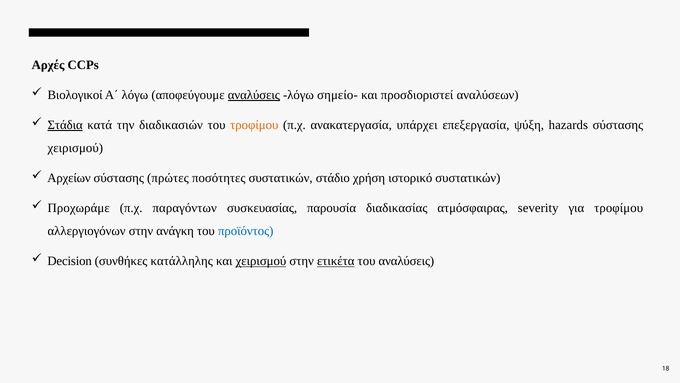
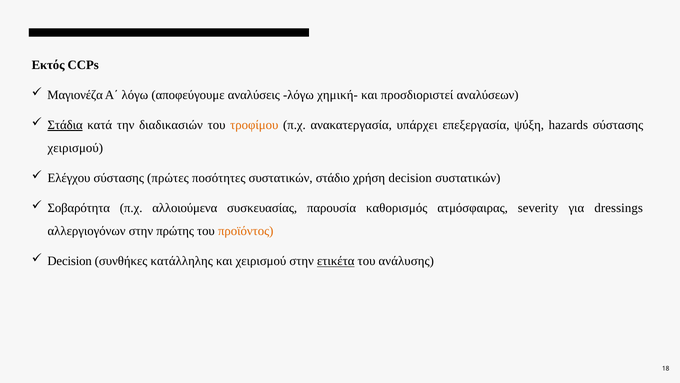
Αρχές: Αρχές -> Εκτός (48, 65)
Βιολογικοί: Βιολογικοί -> Μαγιονέζα (75, 95)
αναλύσεις underline: present -> none (254, 95)
σημείο-: σημείο- -> χημική- (337, 95)
Αρχείων: Αρχείων -> Ελέγχου (69, 178)
χρήση ιστορικό: ιστορικό -> decision (410, 178)
Προχωράμε: Προχωράμε -> Σοβαρότητα (79, 208)
παραγόντων: παραγόντων -> αλλοιούμενα (185, 208)
διαδικασίας: διαδικασίας -> καθορισμός (397, 208)
για τροφίμου: τροφίμου -> dressings (619, 208)
ανάγκη: ανάγκη -> πρώτης (175, 231)
προϊόντος colour: blue -> orange (246, 231)
χειρισμού underline: present -> none (261, 261)
του αναλύσεις: αναλύσεις -> ανάλυσης (406, 261)
